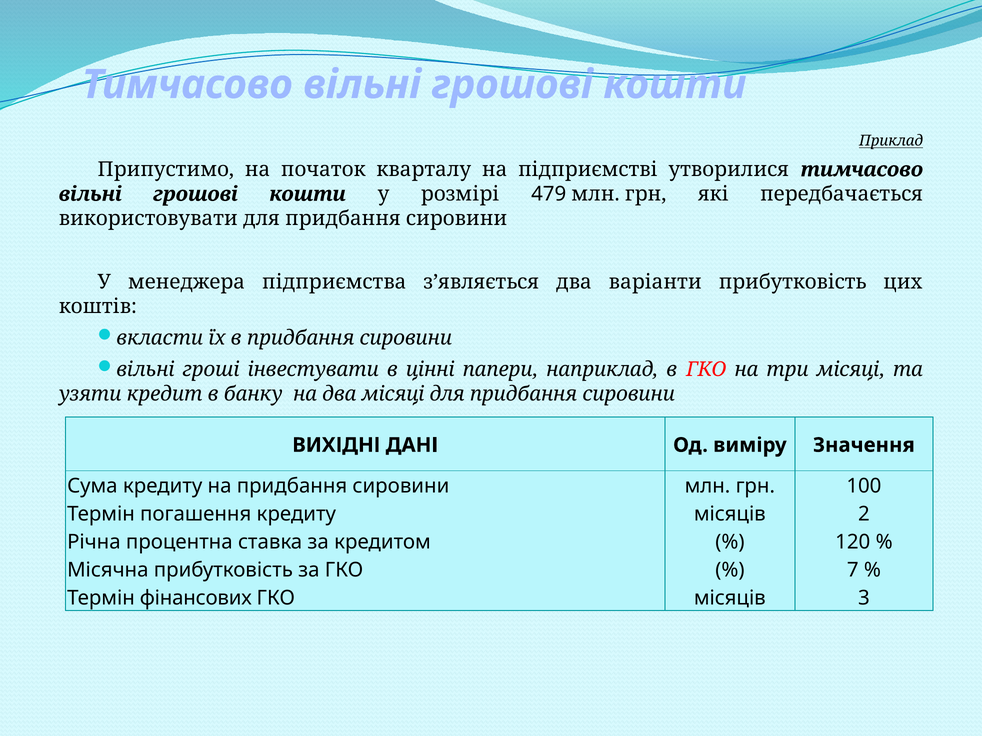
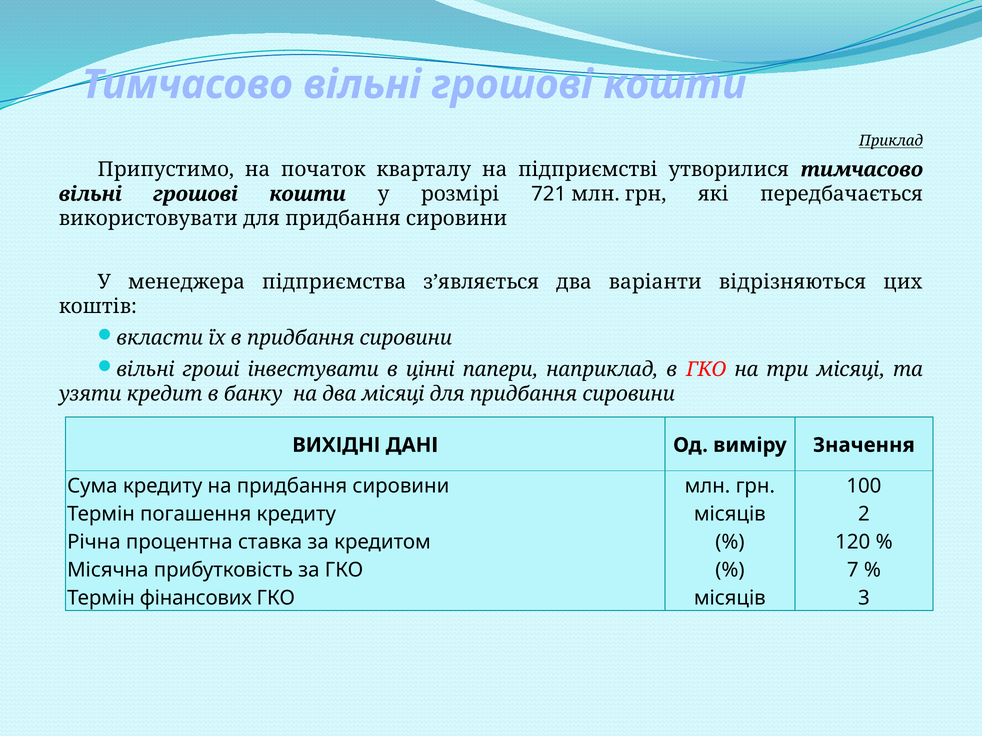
479: 479 -> 721 (549, 194)
варіанти прибутковість: прибутковість -> відрізняються (792, 282)
